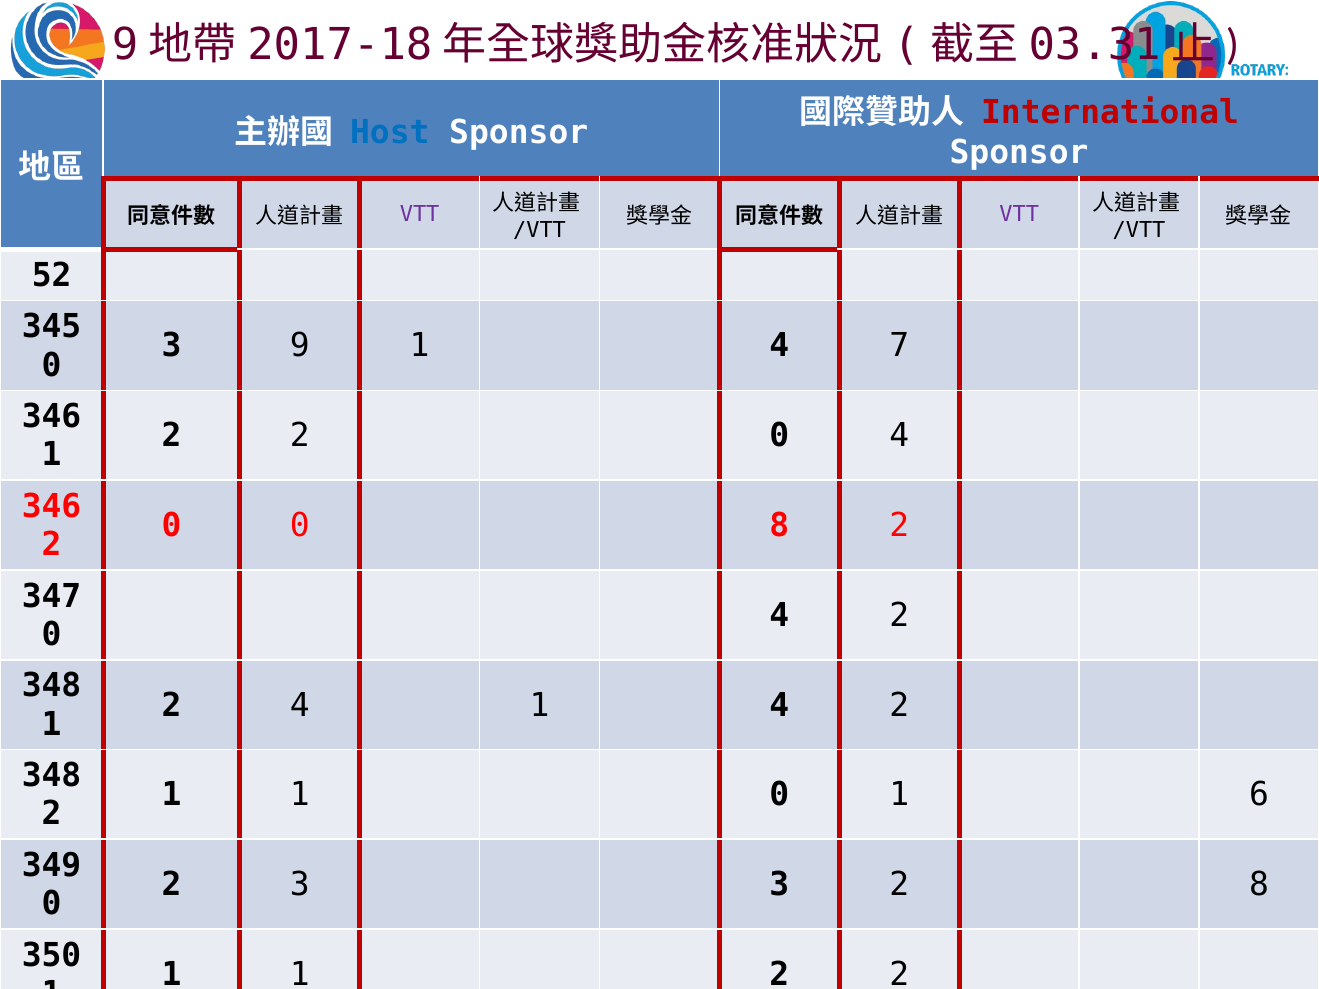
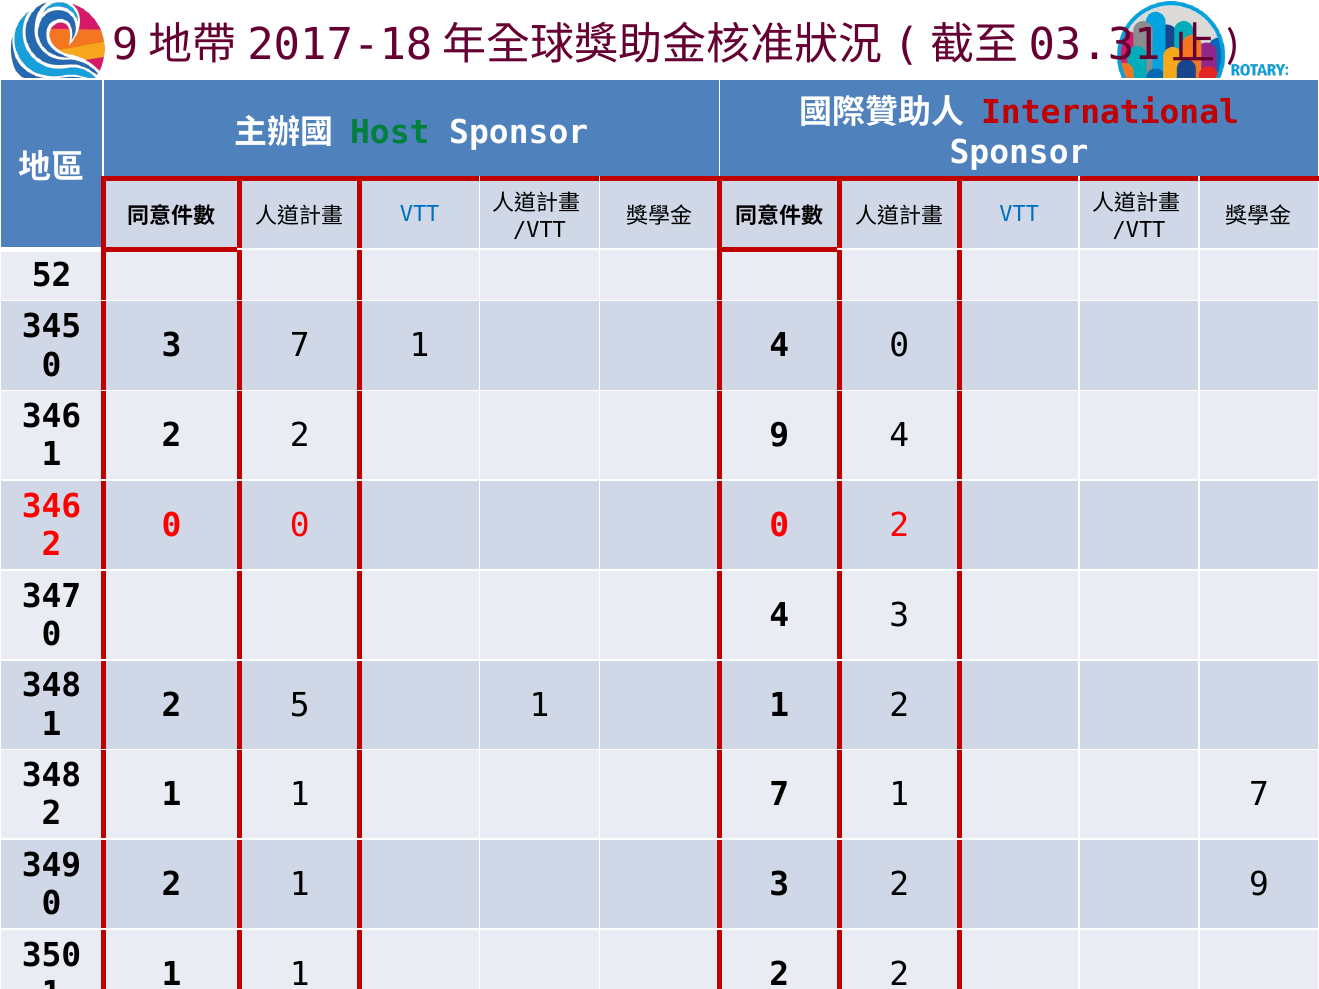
Host colour: blue -> green (390, 132)
VTT colour: purple -> blue (420, 214)
VTT colour: purple -> blue (1019, 214)
3 9: 9 -> 7 (300, 346)
4 7: 7 -> 0 (899, 346)
2 2 0: 0 -> 9 (779, 436)
0 0 8: 8 -> 0 (779, 526)
2: 2 -> 3 (899, 616)
2 4: 4 -> 5 (300, 705)
4: 4 -> 1 (779, 705)
1 1 0: 0 -> 7 (779, 795)
6: 6 -> 7 (1259, 795)
3: 3 -> 1 (300, 885)
3 2 8: 8 -> 9 (1259, 885)
